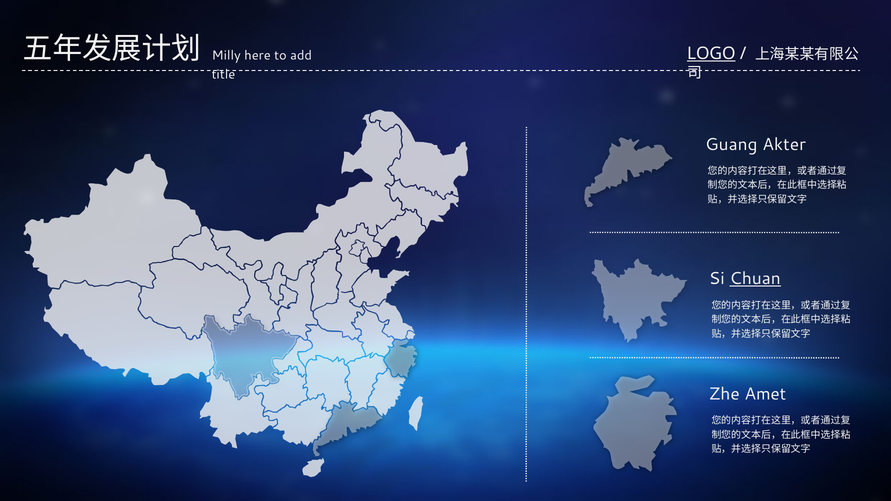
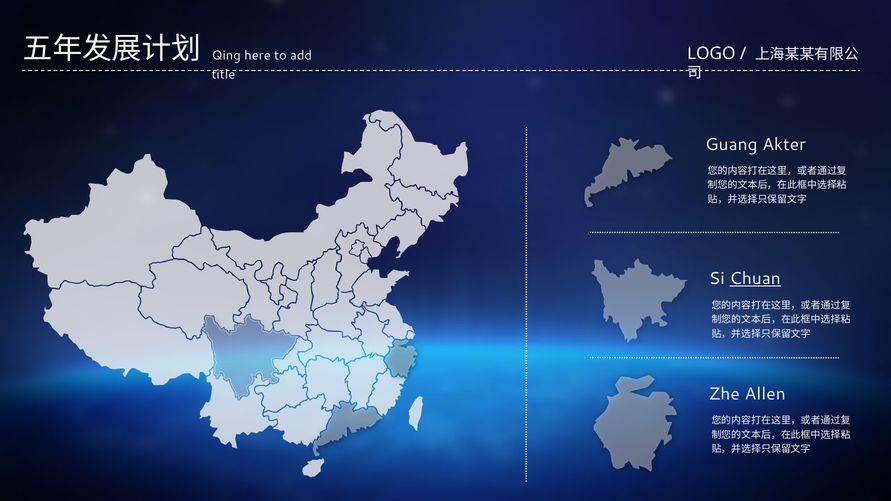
LOGO underline: present -> none (711, 54)
Milly: Milly -> Qing (226, 56)
Amet: Amet -> Allen (765, 394)
